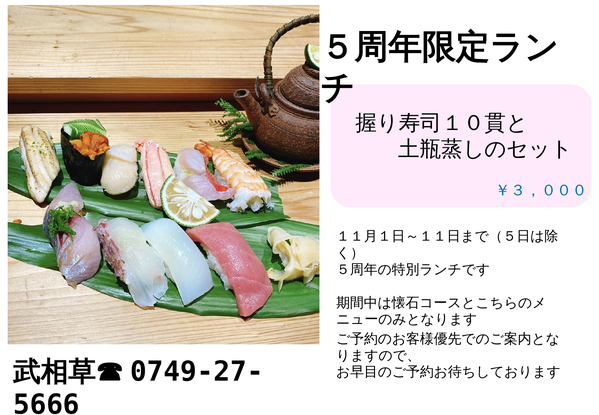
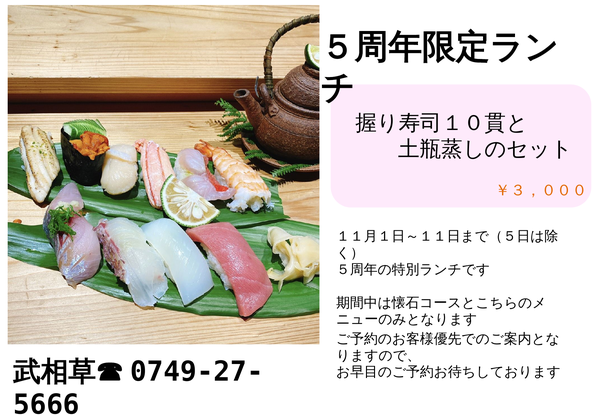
￥３，０００ colour: blue -> orange (541, 190)
